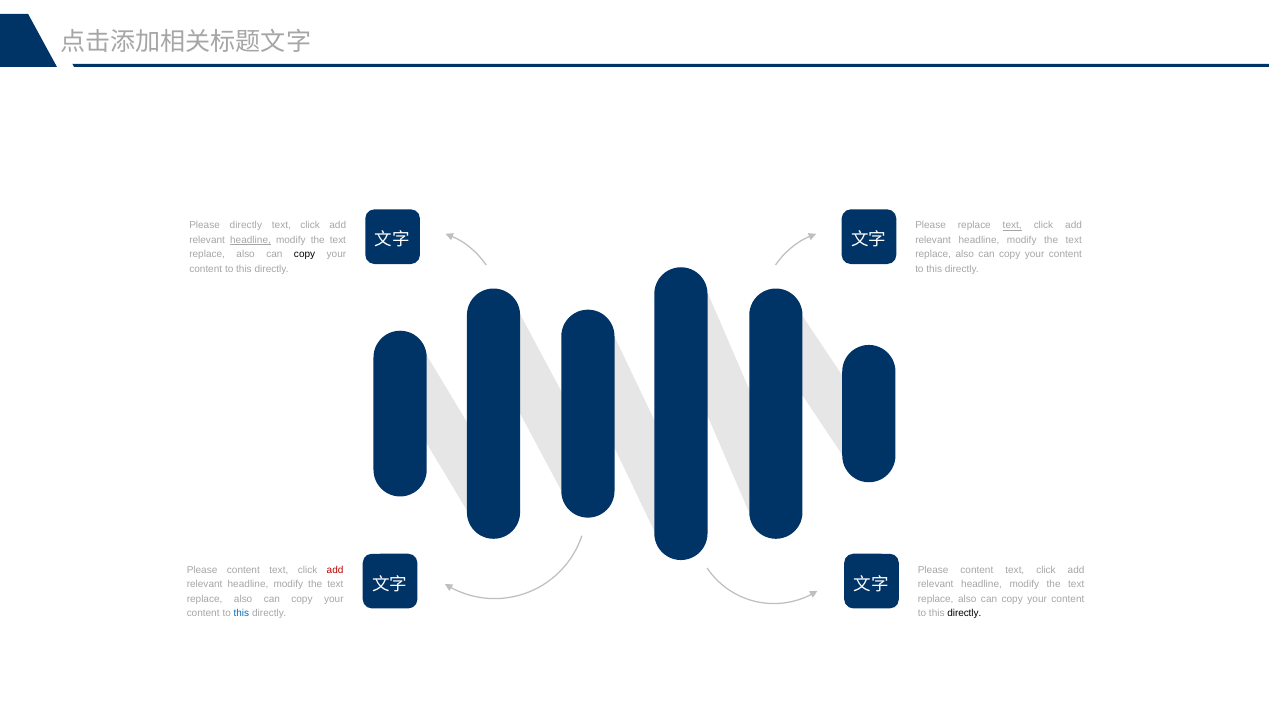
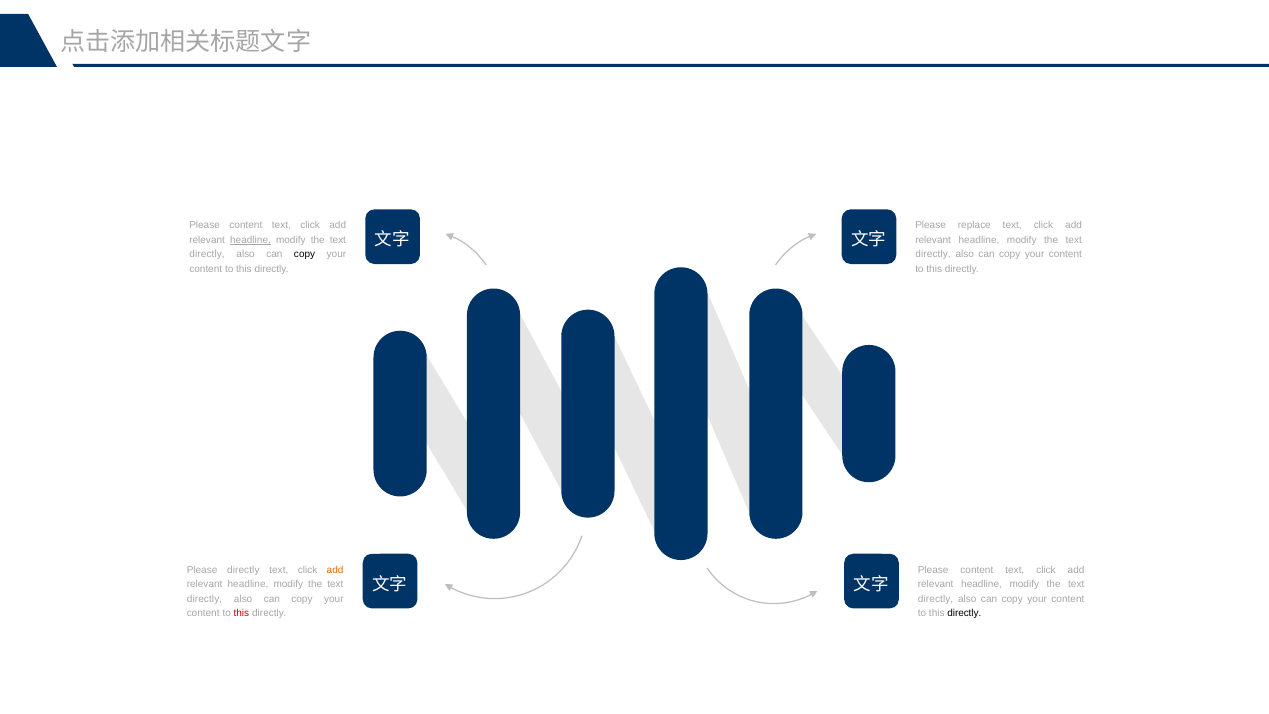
directly: directly -> content (246, 225)
text underline: present -> none (1012, 225)
replace: replace -> directly (207, 254)
replace: replace -> directly (933, 254)
content: content -> directly (243, 570)
add colour: red -> orange (335, 570)
replace: replace -> directly (205, 599)
replace: replace -> directly (936, 599)
this colour: blue -> red (241, 613)
